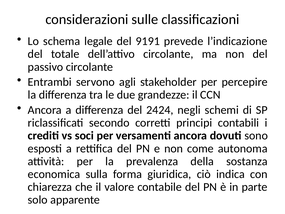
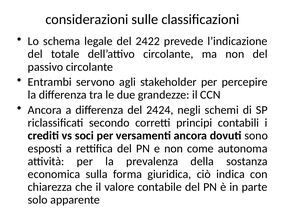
9191: 9191 -> 2422 (148, 41)
